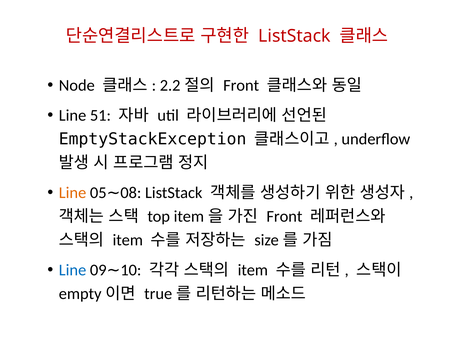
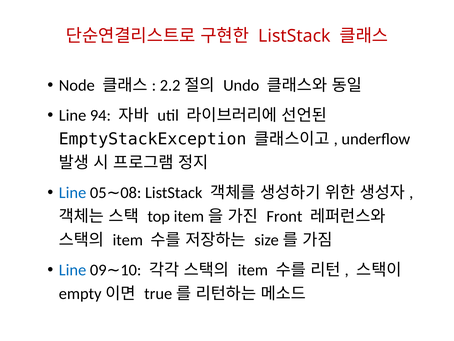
Front: Front -> Undo (241, 85)
51: 51 -> 94 (100, 115)
Line colour: orange -> blue (73, 193)
